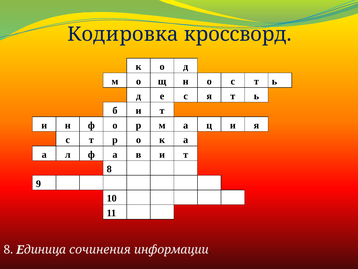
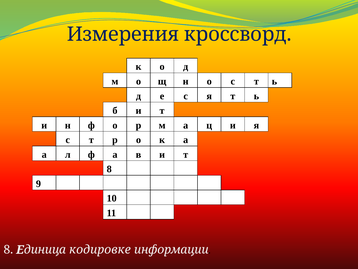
Кодировка: Кодировка -> Измерения (123, 34)
сочинения: сочинения -> кодировке (100, 249)
